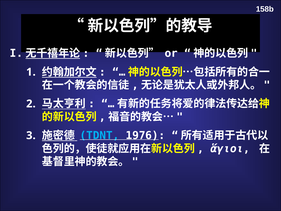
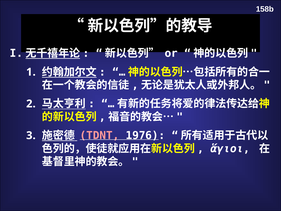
TDNT colour: light blue -> pink (99, 135)
